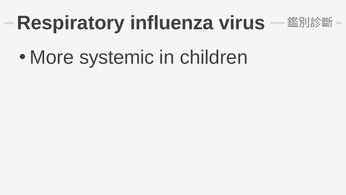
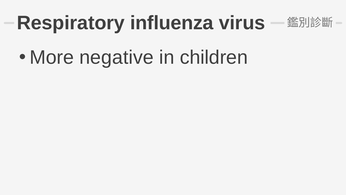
systemic: systemic -> negative (116, 57)
